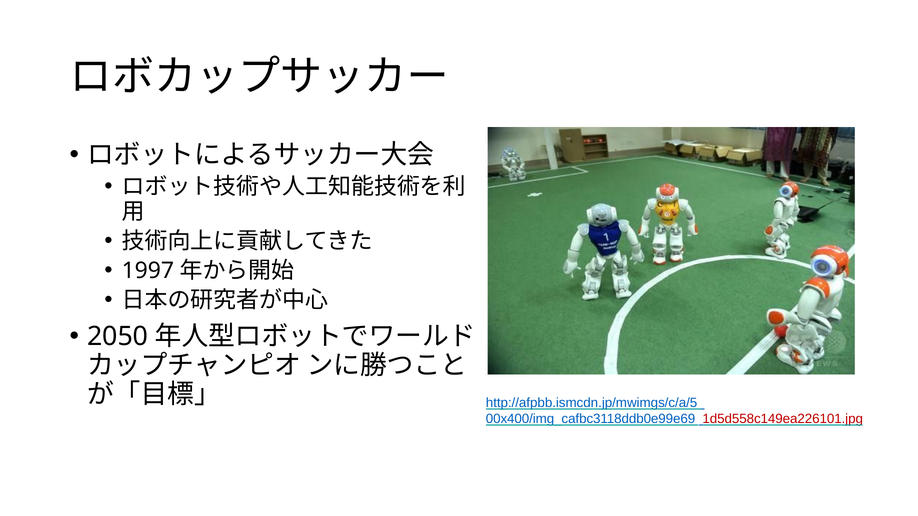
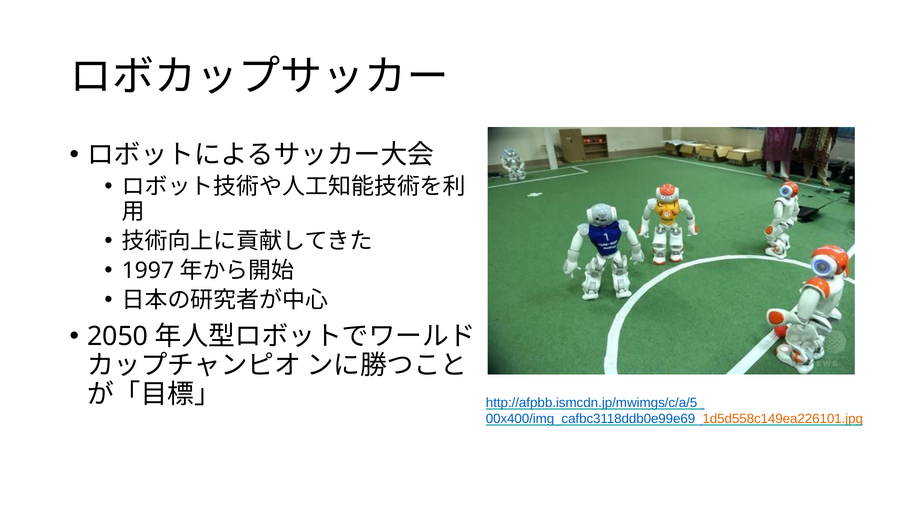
1d5d558c149ea226101.jpg colour: red -> orange (783, 419)
